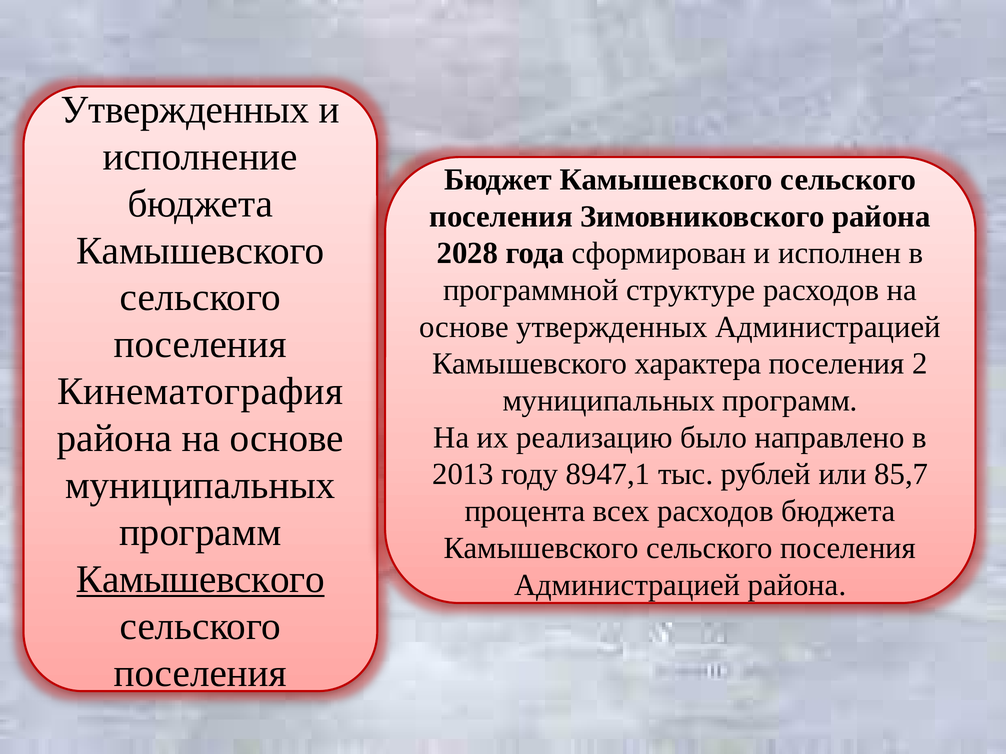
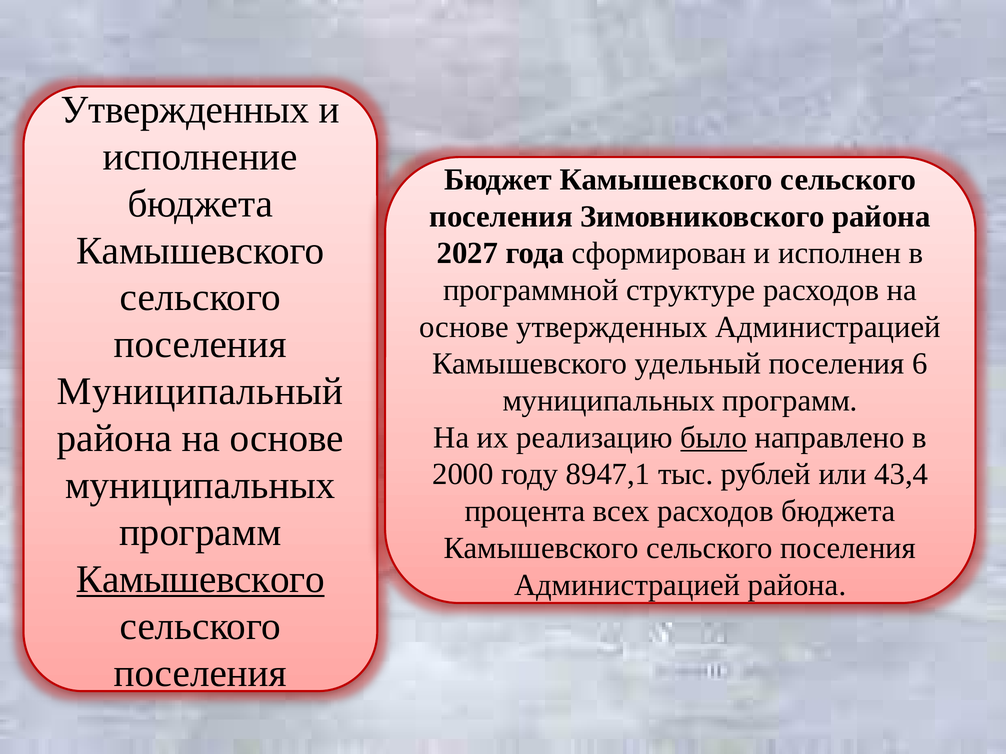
2028: 2028 -> 2027 (467, 253)
характера: характера -> удельный (698, 364)
2: 2 -> 6 (920, 364)
Кинематография: Кинематография -> Муниципальный (200, 392)
было underline: none -> present (714, 438)
2013: 2013 -> 2000 (463, 475)
85,7: 85,7 -> 43,4 (901, 475)
